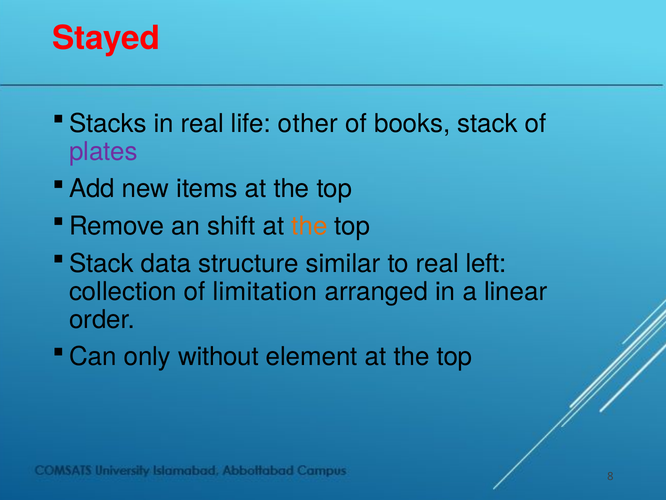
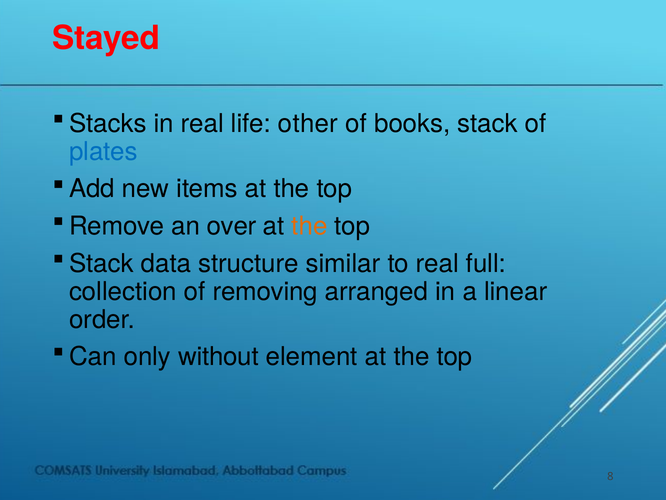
plates colour: purple -> blue (103, 152)
shift: shift -> over (232, 226)
left: left -> full (486, 263)
limitation: limitation -> removing (265, 291)
